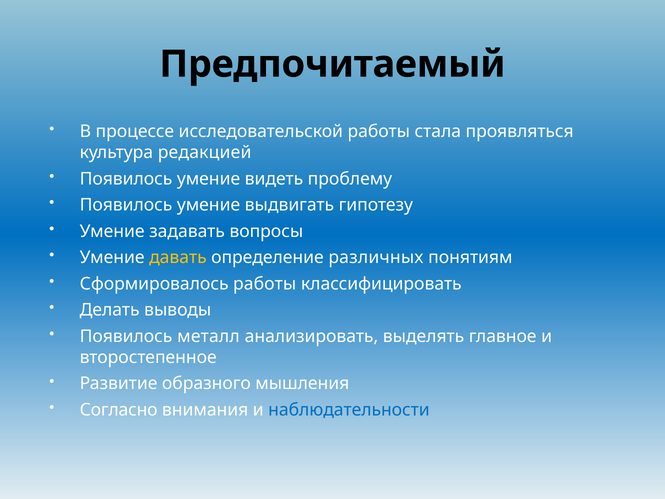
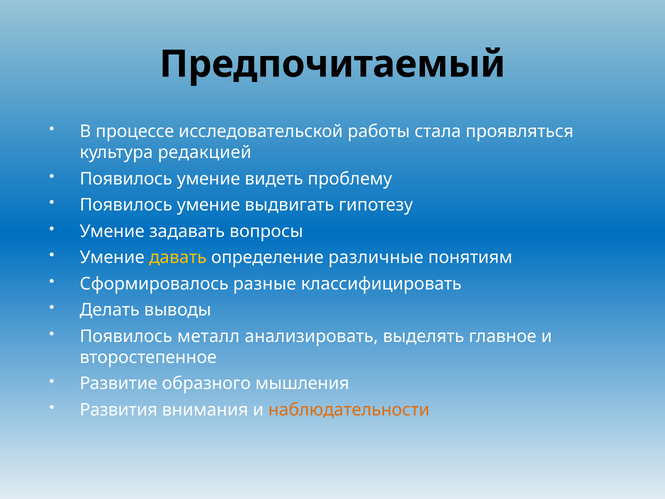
различных: различных -> различные (376, 257)
Сформировалось работы: работы -> разные (265, 284)
Согласно: Согласно -> Развития (119, 410)
наблюдательности colour: blue -> orange (349, 410)
